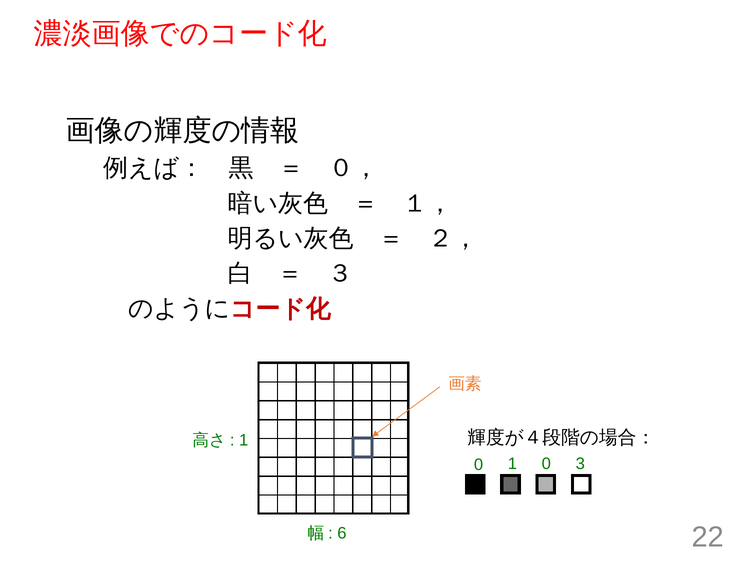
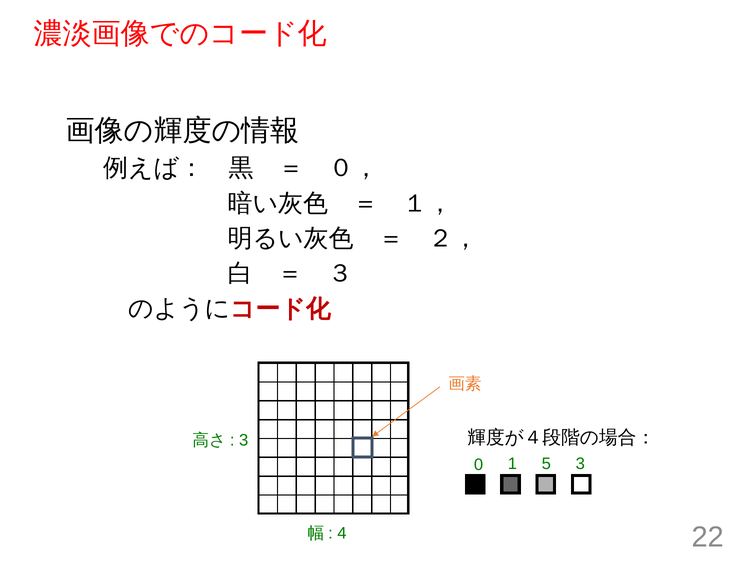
1: 1 -> 3 (244, 440)
1 0: 0 -> 5 (546, 464)
6: 6 -> 4 (342, 533)
